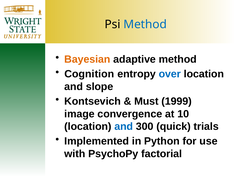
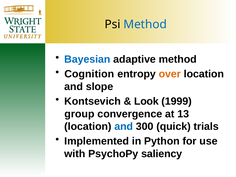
Bayesian colour: orange -> blue (87, 59)
over colour: blue -> orange (170, 74)
Must: Must -> Look (146, 101)
image: image -> group (79, 114)
10: 10 -> 13 (183, 114)
factorial: factorial -> saliency (162, 154)
